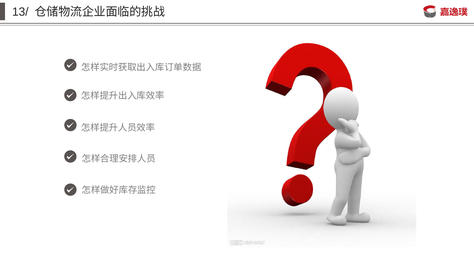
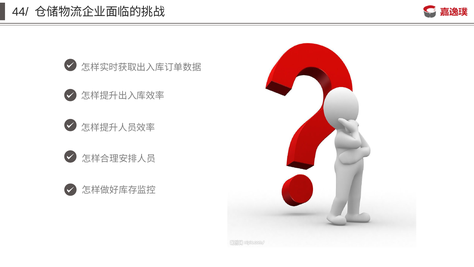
13/: 13/ -> 44/ (20, 12)
